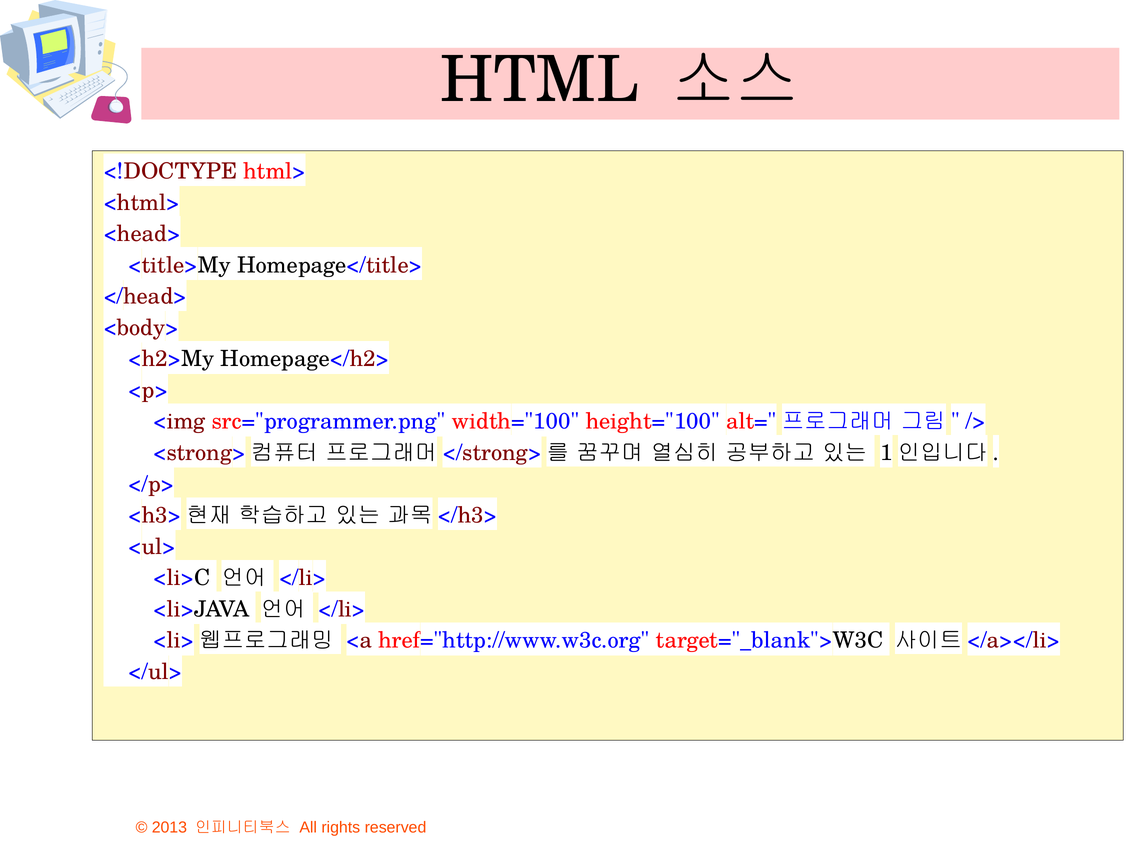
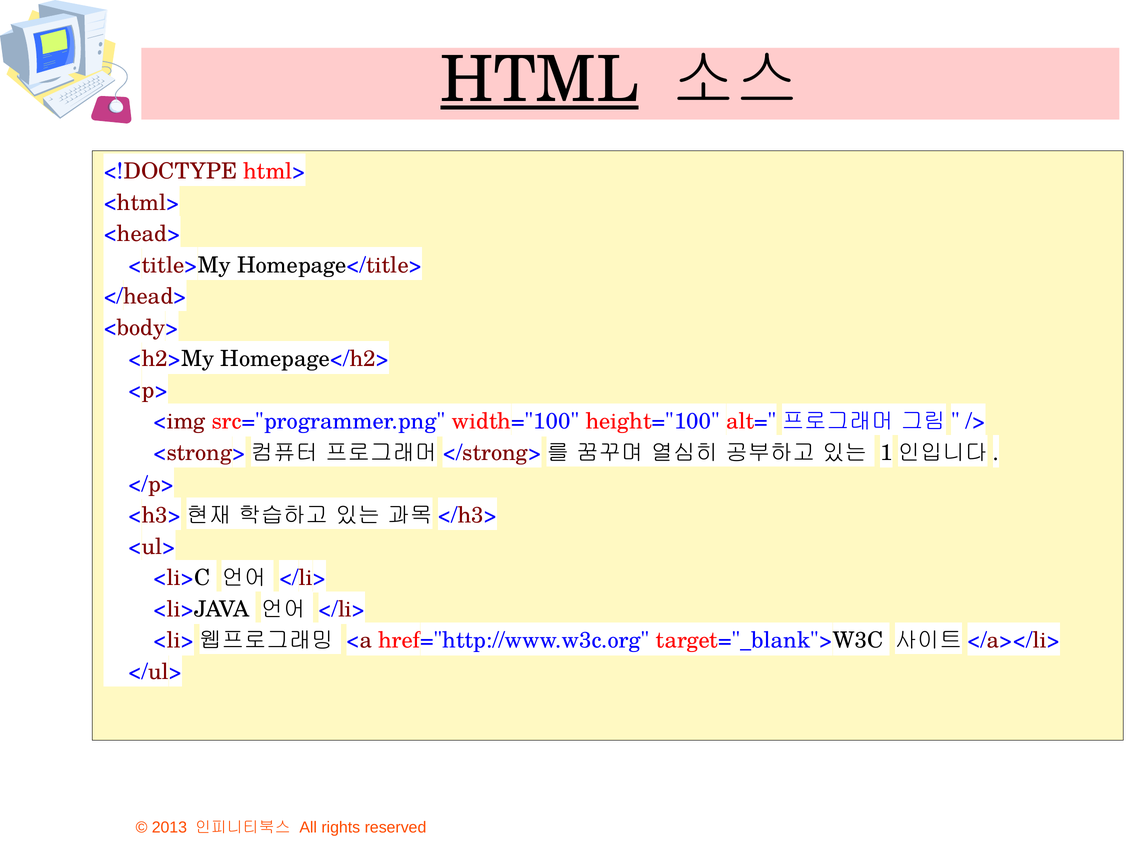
HTML underline: none -> present (540, 80)
